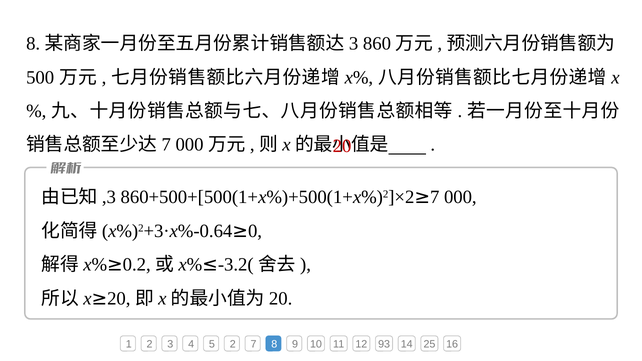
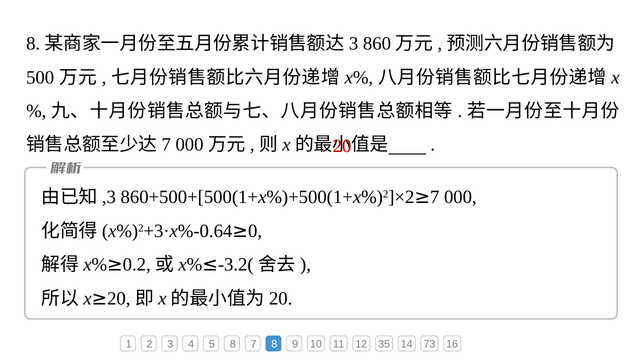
5 2: 2 -> 8 (233, 344)
93: 93 -> 35 (384, 344)
25: 25 -> 73 (429, 344)
